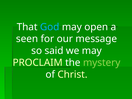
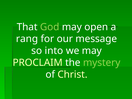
God colour: light blue -> light green (50, 27)
seen: seen -> rang (27, 39)
said: said -> into (54, 51)
